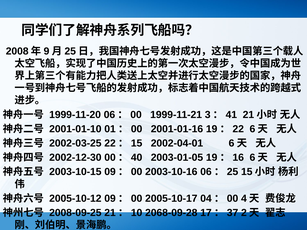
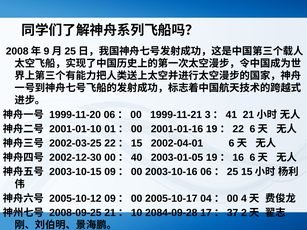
2068-09-28: 2068-09-28 -> 2084-09-28 (171, 213)
